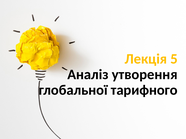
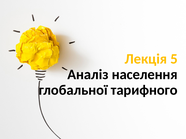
утворення: утворення -> населення (145, 75)
